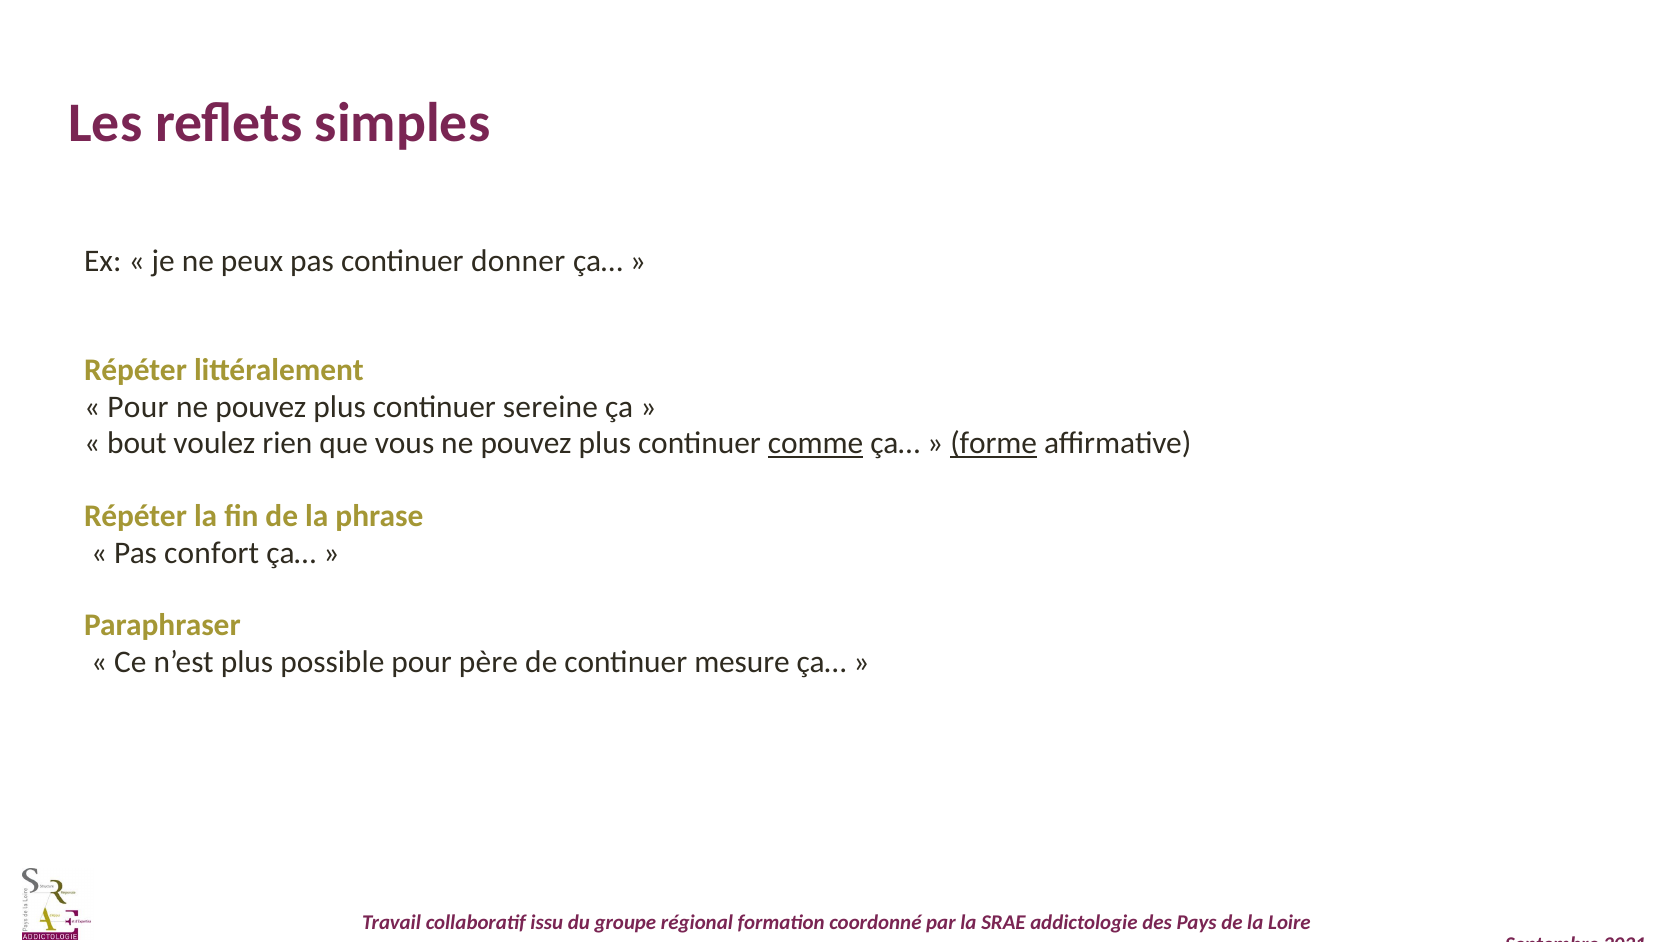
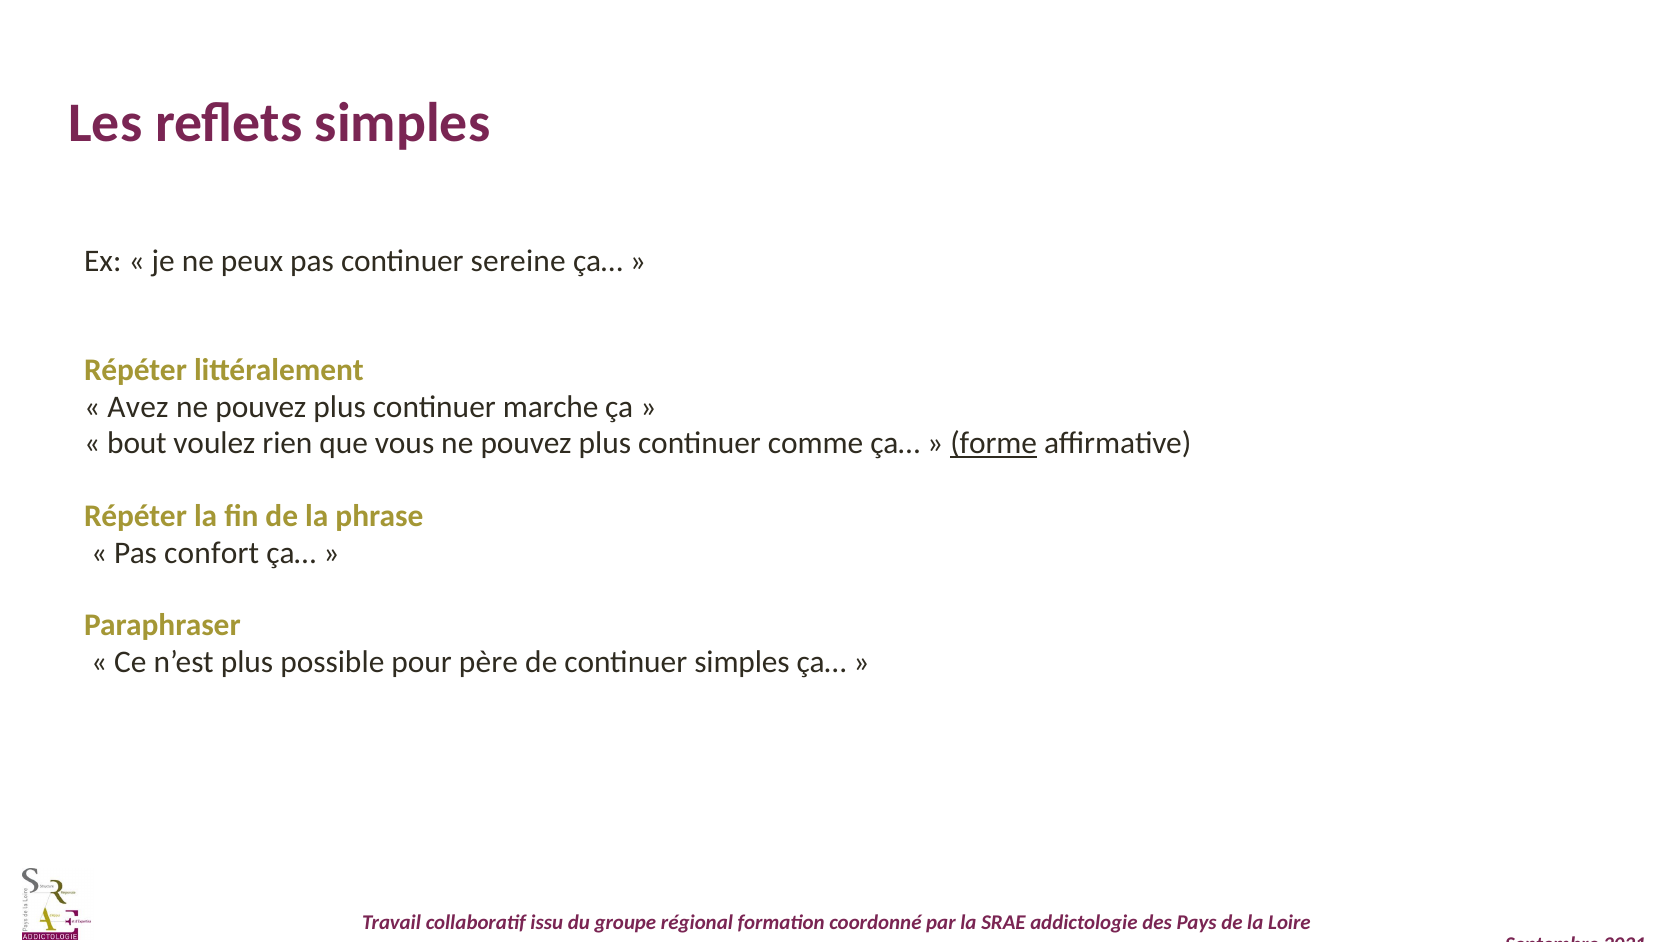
donner: donner -> sereine (518, 261)
Pour: Pour -> Avez (138, 407)
sereine: sereine -> marche (551, 407)
comme underline: present -> none (816, 444)
continuer mesure: mesure -> simples (742, 662)
